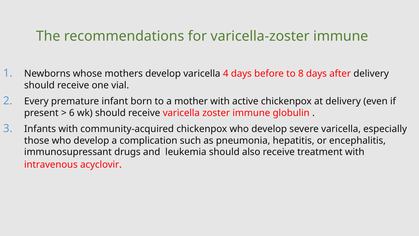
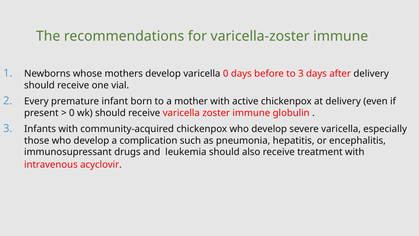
varicella 4: 4 -> 0 (226, 74)
to 8: 8 -> 3 (301, 74)
6: 6 -> 0 (72, 113)
